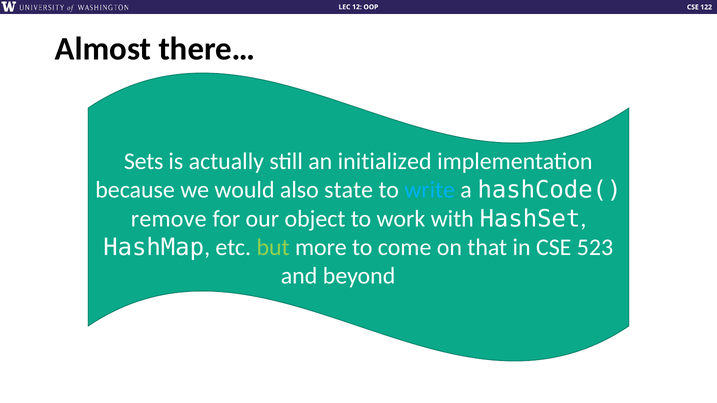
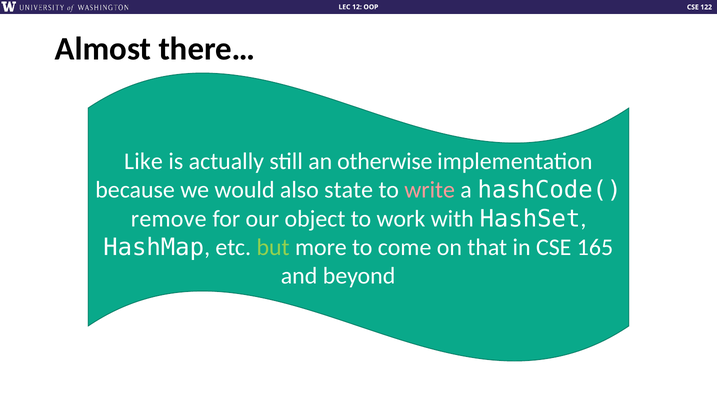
Sets: Sets -> Like (143, 161)
initialized: initialized -> otherwise (385, 161)
write colour: light blue -> pink (430, 190)
523: 523 -> 165 (595, 248)
